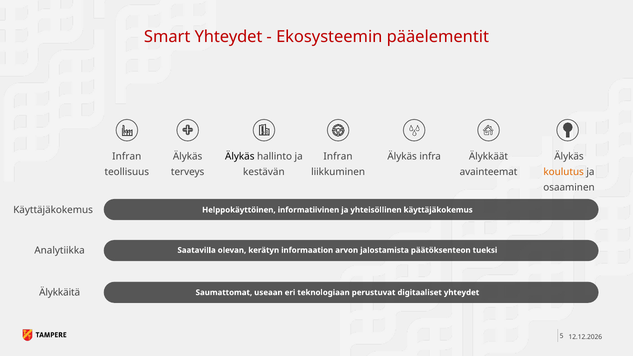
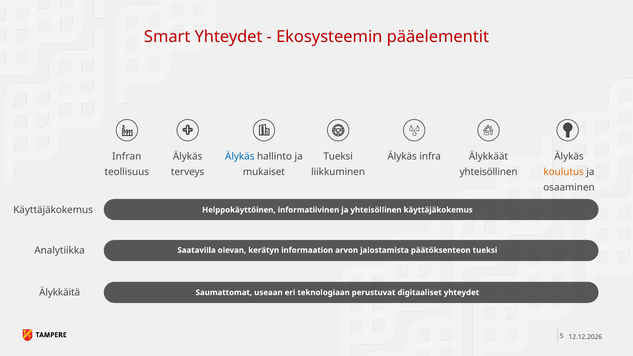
Älykäs colour: black -> blue (240, 157)
Infran: Infran -> Tueksi (338, 157)
kestävän: kestävän -> mukaiset (264, 172)
avainteemat: avainteemat -> yhteisöllinen (489, 172)
